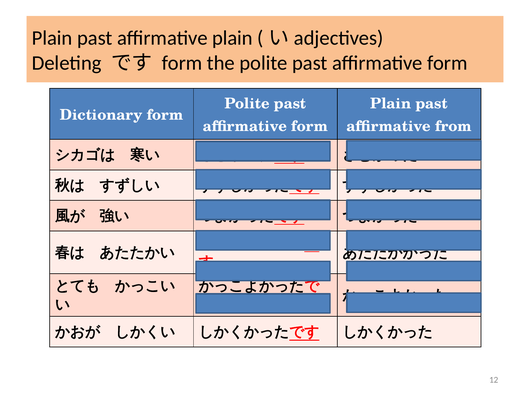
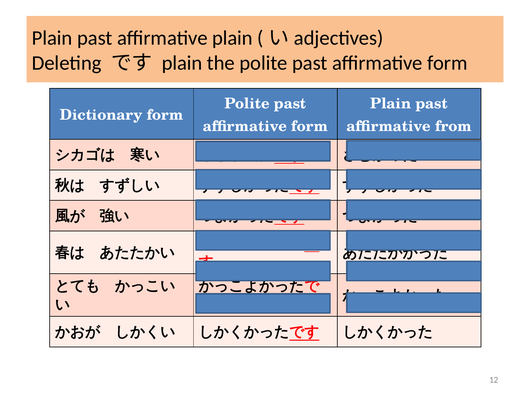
form: form -> plain (182, 63)
